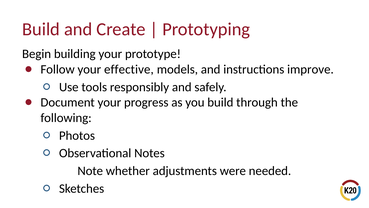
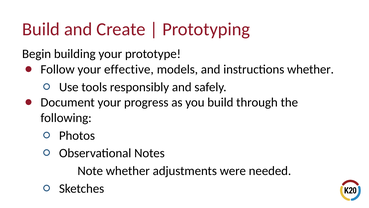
instructions improve: improve -> whether (311, 69)
